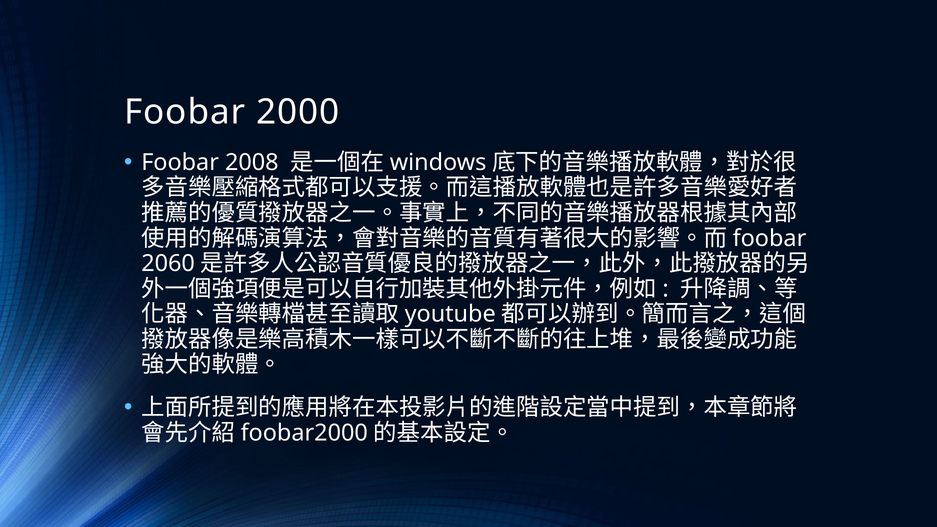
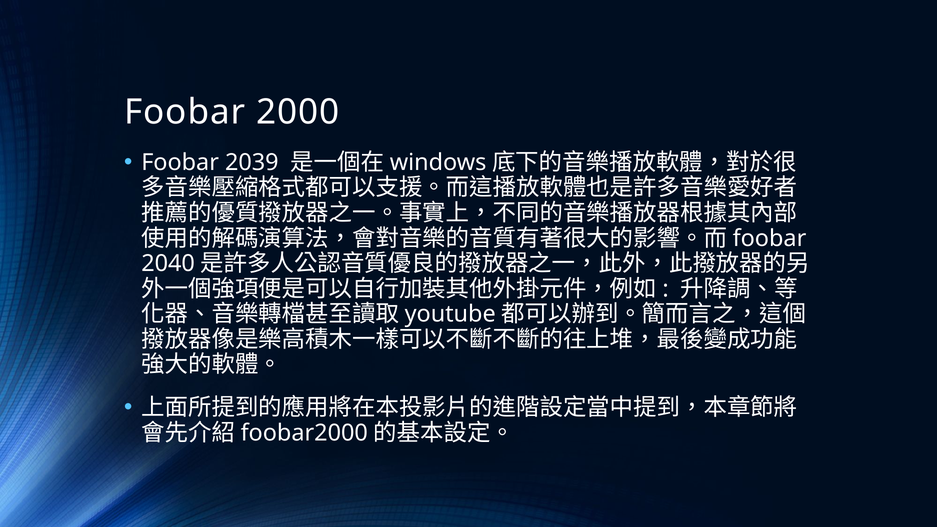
2008: 2008 -> 2039 (252, 162)
2060: 2060 -> 2040 (168, 264)
